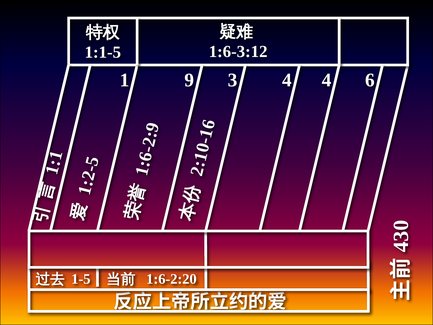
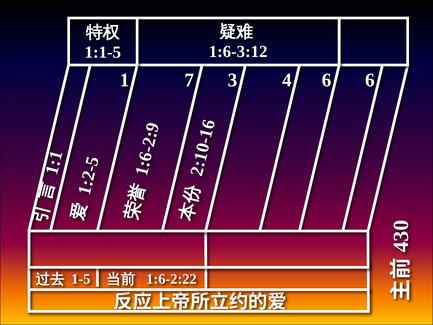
1 9: 9 -> 7 (189, 80)
4 4: 4 -> 6 (327, 80)
1:6-2:20: 1:6-2:20 -> 1:6-2:22 (171, 279)
